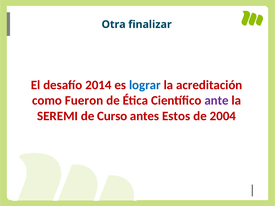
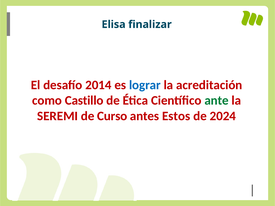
Otra: Otra -> Elisa (114, 24)
Fueron: Fueron -> Castillo (84, 101)
ante colour: purple -> green (217, 101)
2004: 2004 -> 2024 (223, 116)
